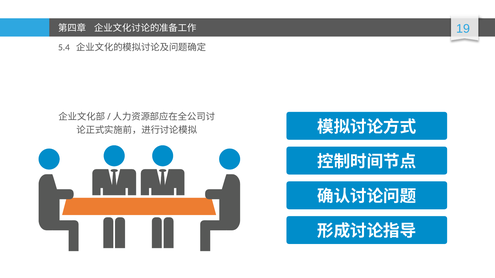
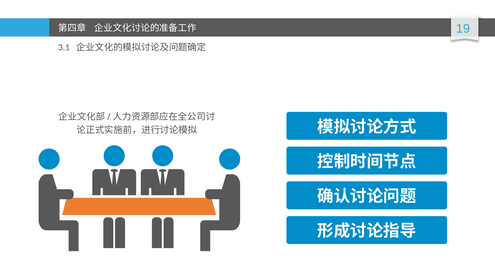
5.4: 5.4 -> 3.1 (64, 47)
